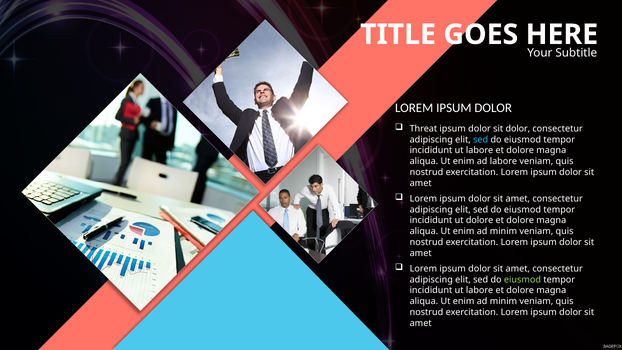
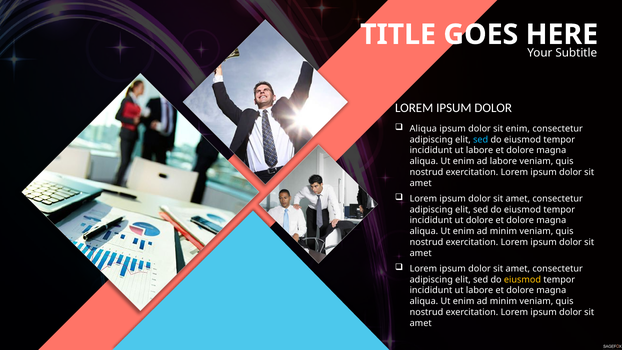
Threat: Threat -> Aliqua (423, 129)
sit dolor: dolor -> enim (518, 129)
eiusmod colour: light green -> yellow (522, 279)
